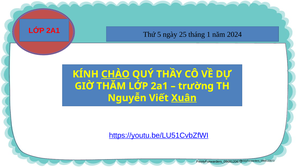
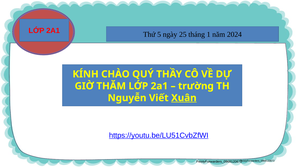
CHÀO underline: present -> none (115, 74)
